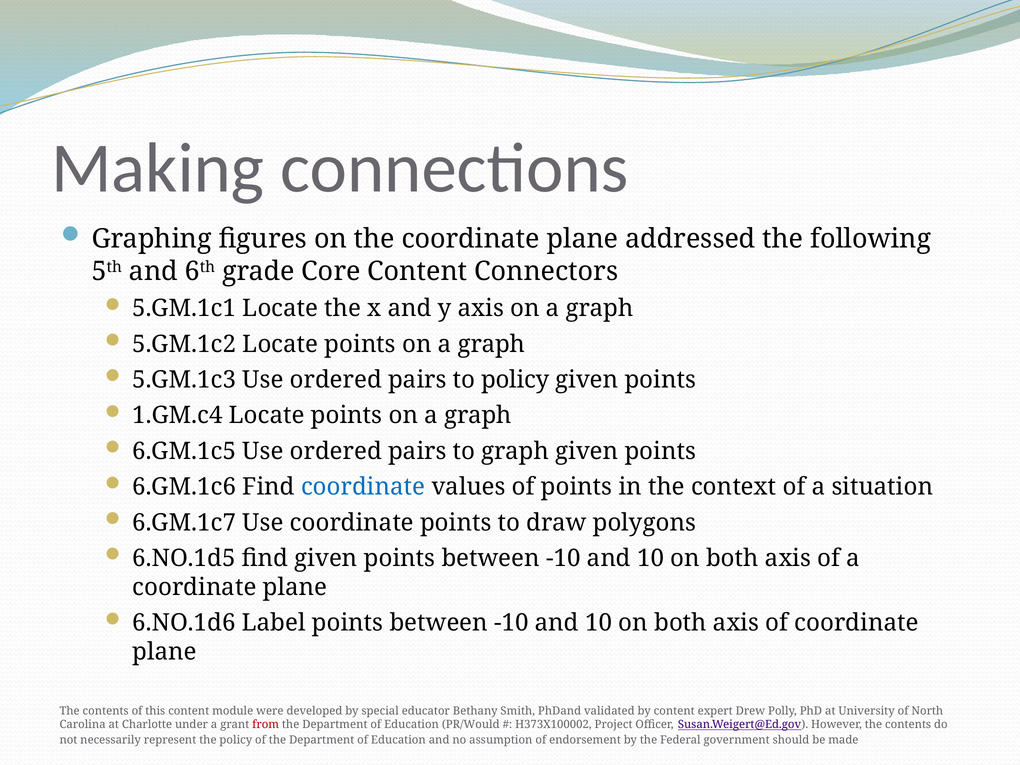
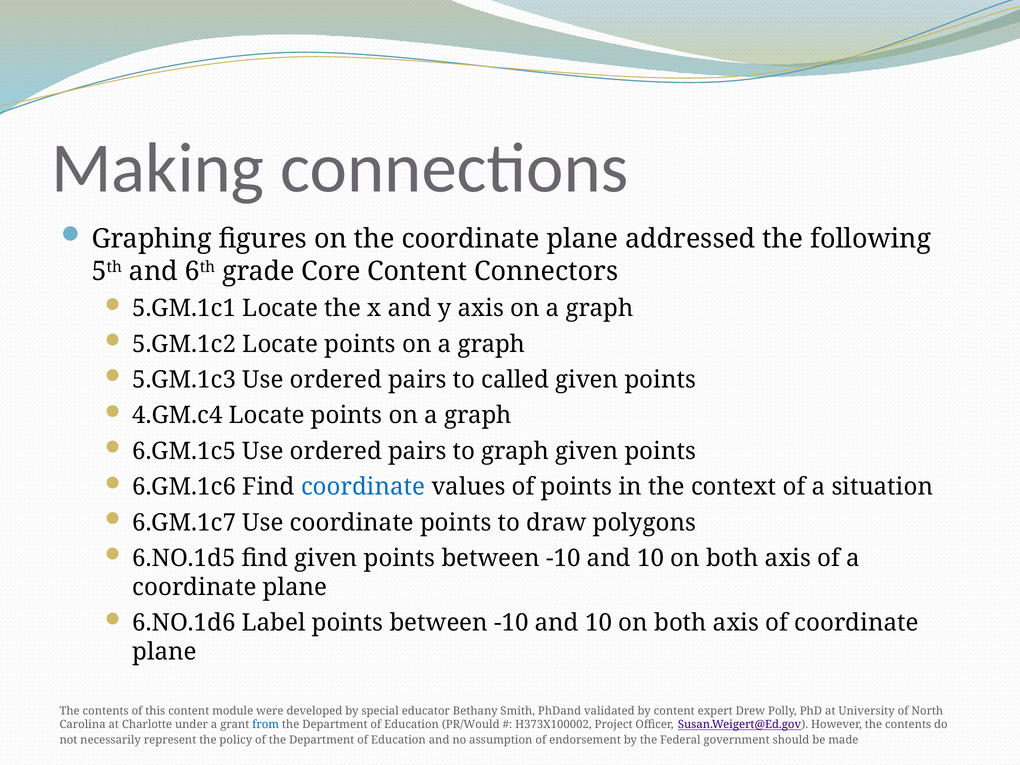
to policy: policy -> called (515, 380)
1.GM.c4: 1.GM.c4 -> 4.GM.c4 (178, 416)
from colour: red -> blue (266, 725)
